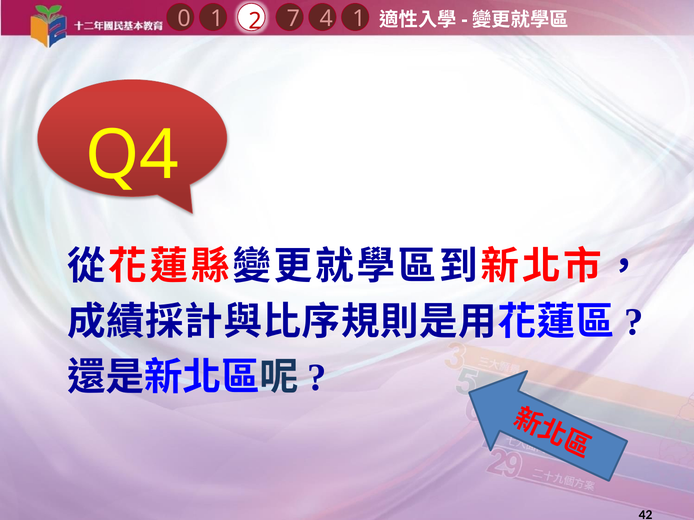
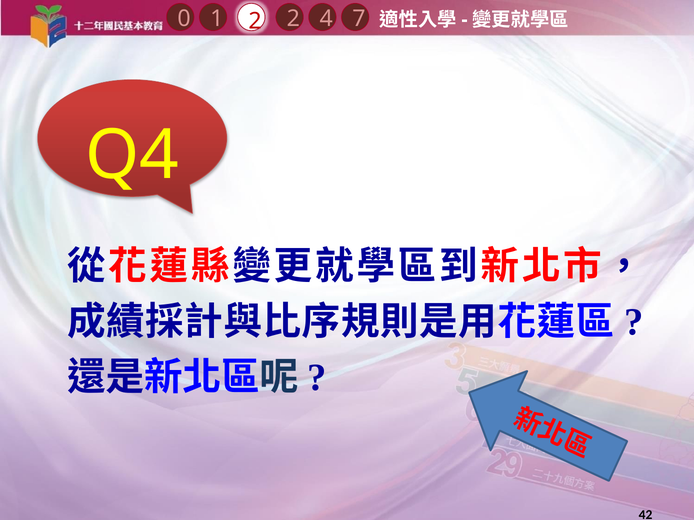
4 1: 1 -> 7 (359, 19)
2 7: 7 -> 2 (293, 19)
